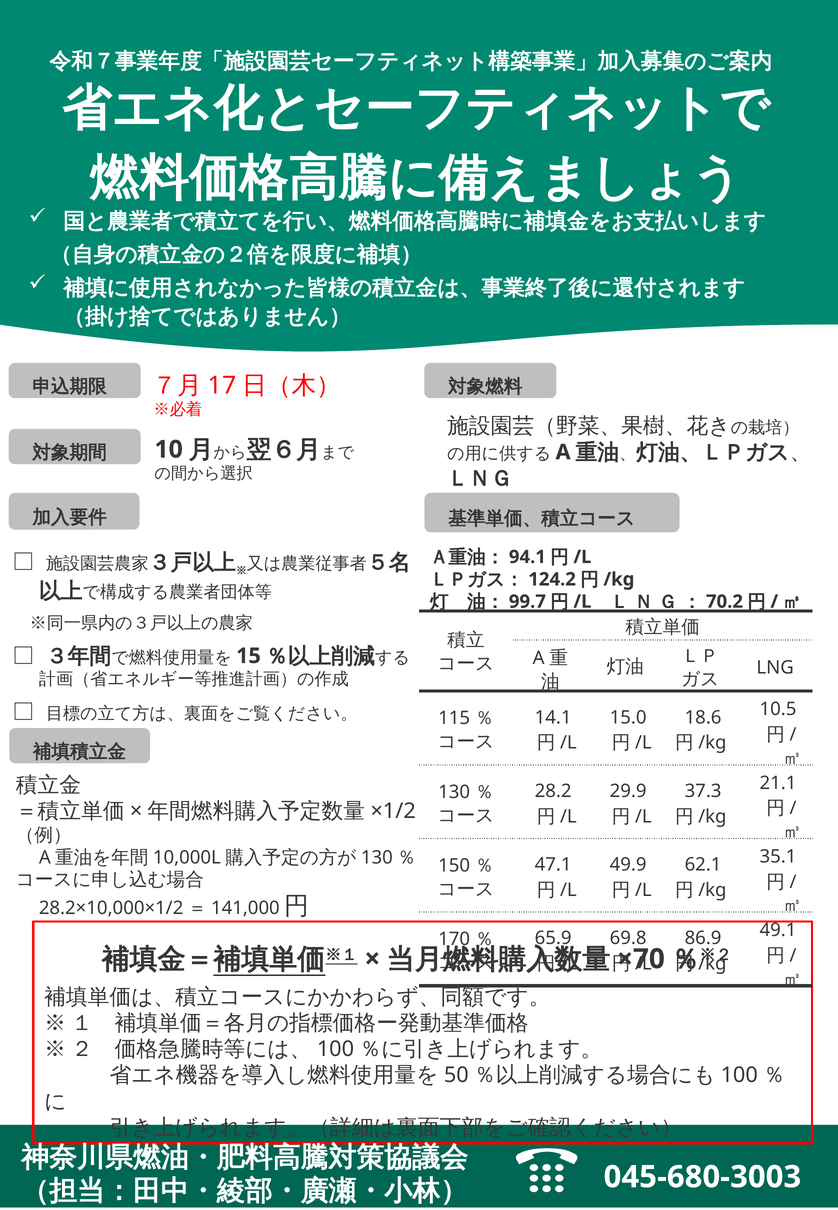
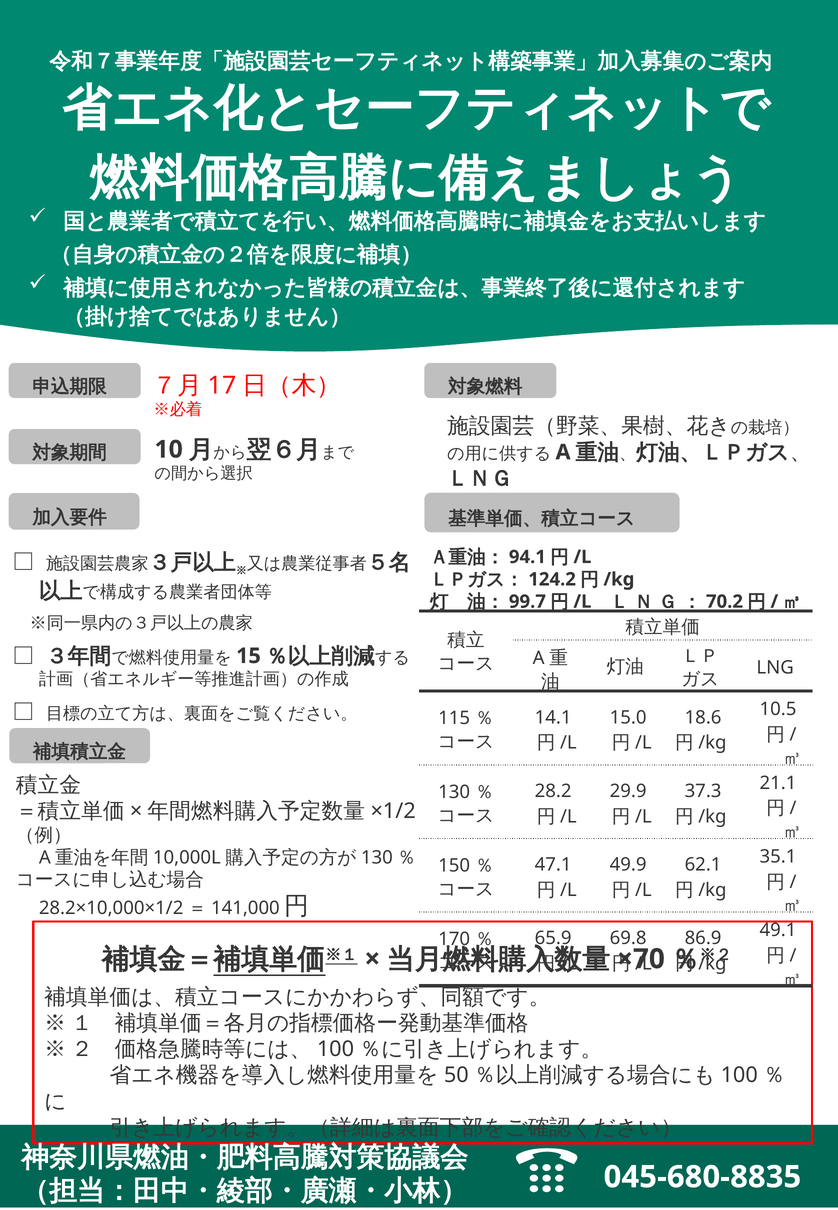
045-680-3003: 045-680-3003 -> 045-680-8835 (702, 1177)
